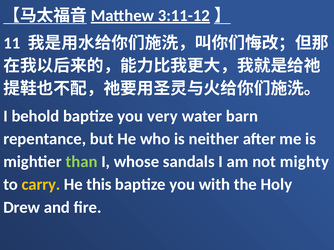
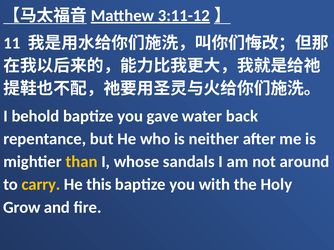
very: very -> gave (163, 116)
barn: barn -> back (242, 116)
than colour: light green -> yellow (82, 162)
mighty: mighty -> around (305, 162)
Drew: Drew -> Grow (22, 208)
